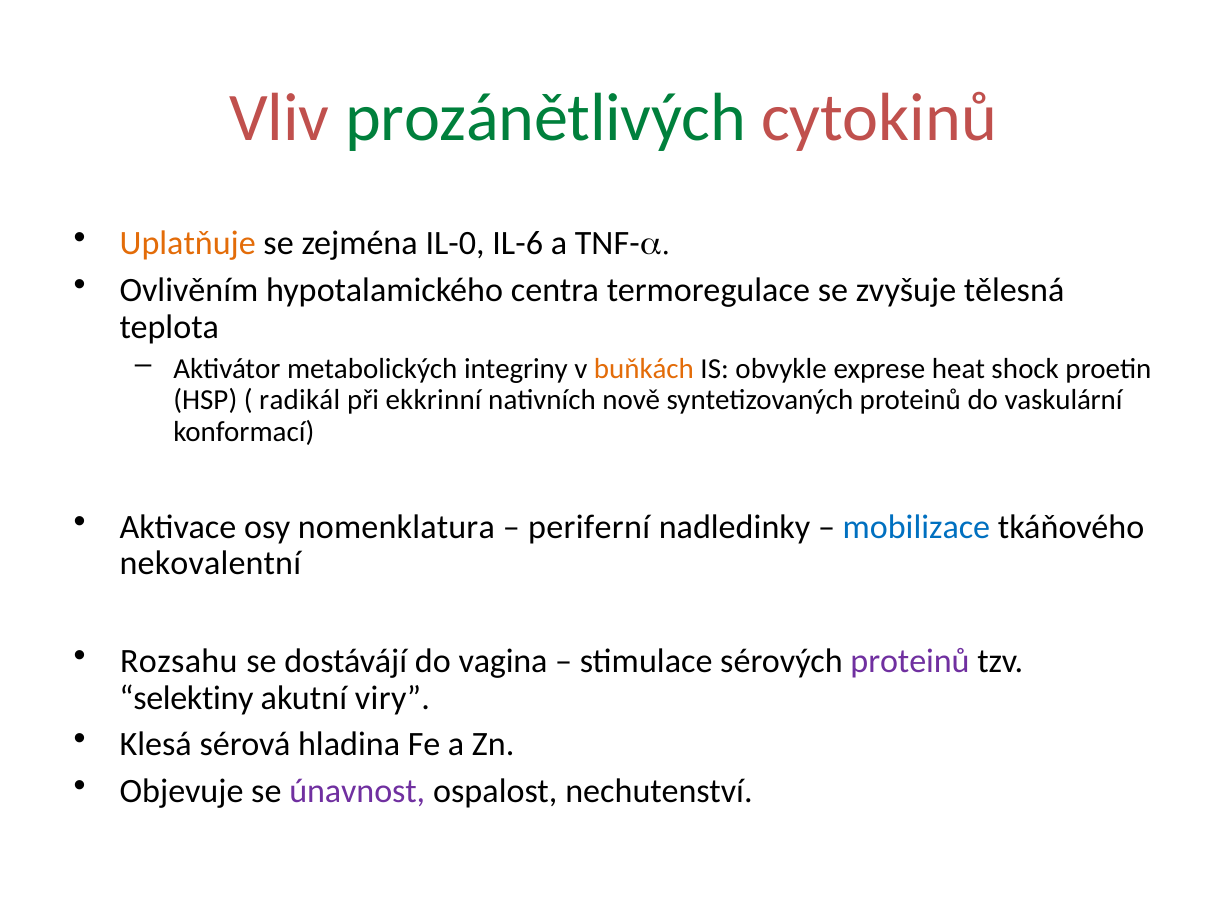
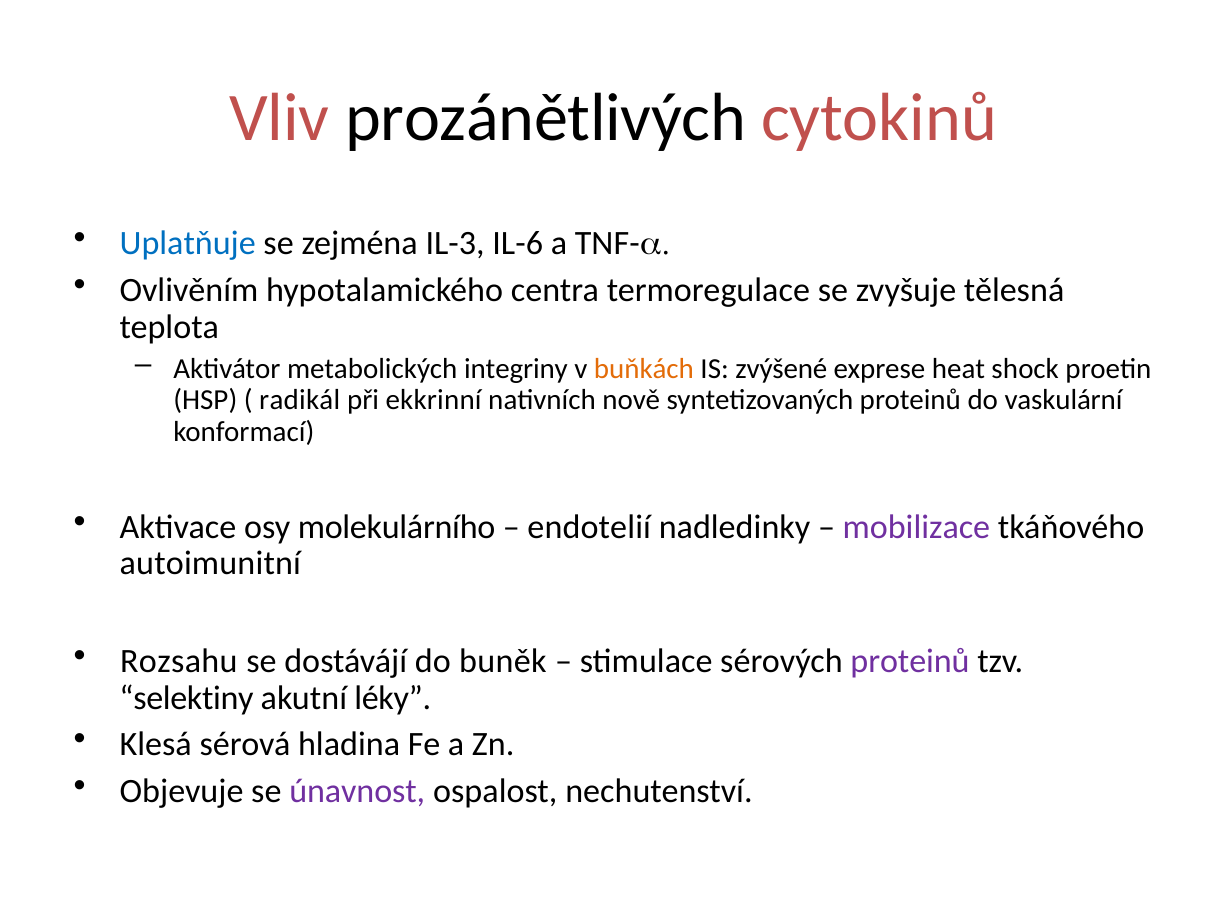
prozánětlivých colour: green -> black (546, 118)
Uplatňuje colour: orange -> blue (188, 244)
IL-0: IL-0 -> IL-3 (455, 244)
obvykle: obvykle -> zvýšené (781, 369)
nomenklatura: nomenklatura -> molekulárního (397, 527)
periferní: periferní -> endotelií (589, 527)
mobilizace colour: blue -> purple (916, 527)
nekovalentní: nekovalentní -> autoimunitní (210, 564)
vagina: vagina -> buněk (503, 661)
viry: viry -> léky (393, 698)
